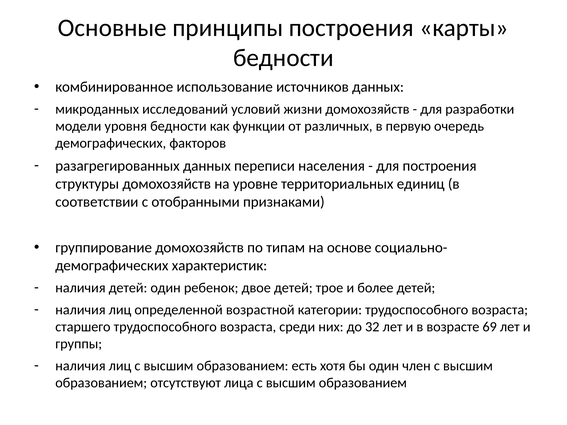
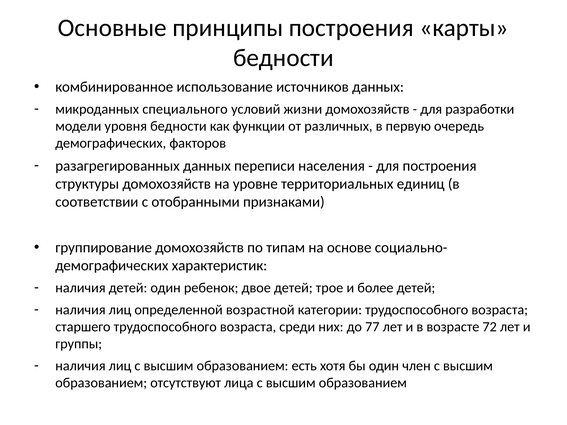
исследований: исследований -> специального (185, 109)
32: 32 -> 77 (372, 327)
69: 69 -> 72 (490, 327)
